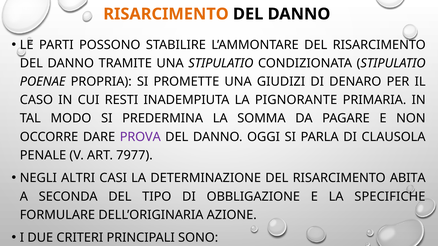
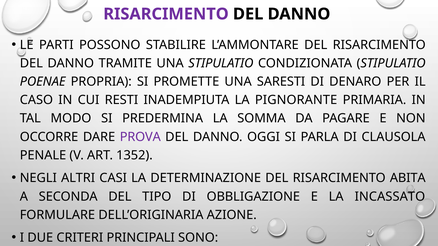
RISARCIMENTO colour: orange -> purple (166, 14)
GIUDIZI: GIUDIZI -> SARESTI (281, 82)
7977: 7977 -> 1352 (134, 155)
SPECIFICHE: SPECIFICHE -> INCASSATO (390, 197)
